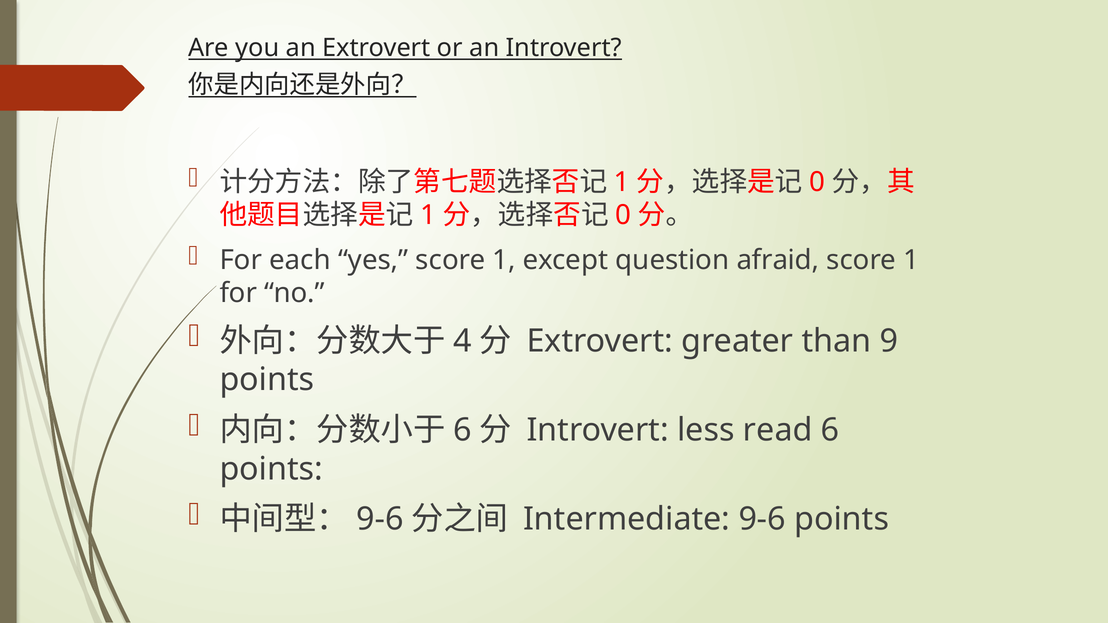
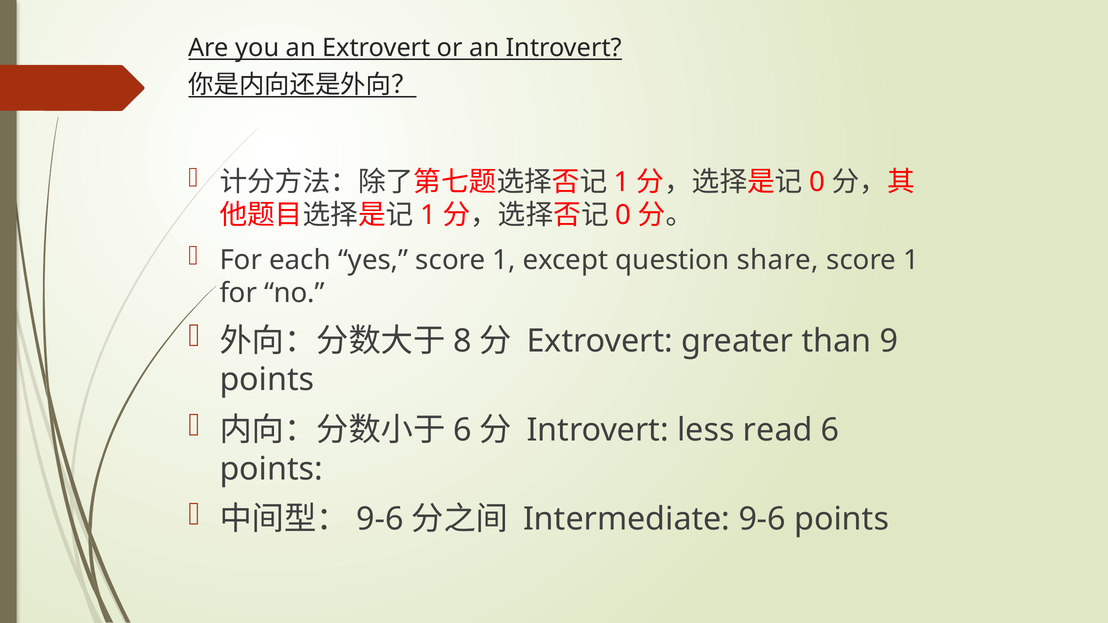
afraid: afraid -> share (778, 260)
4: 4 -> 8 (462, 341)
